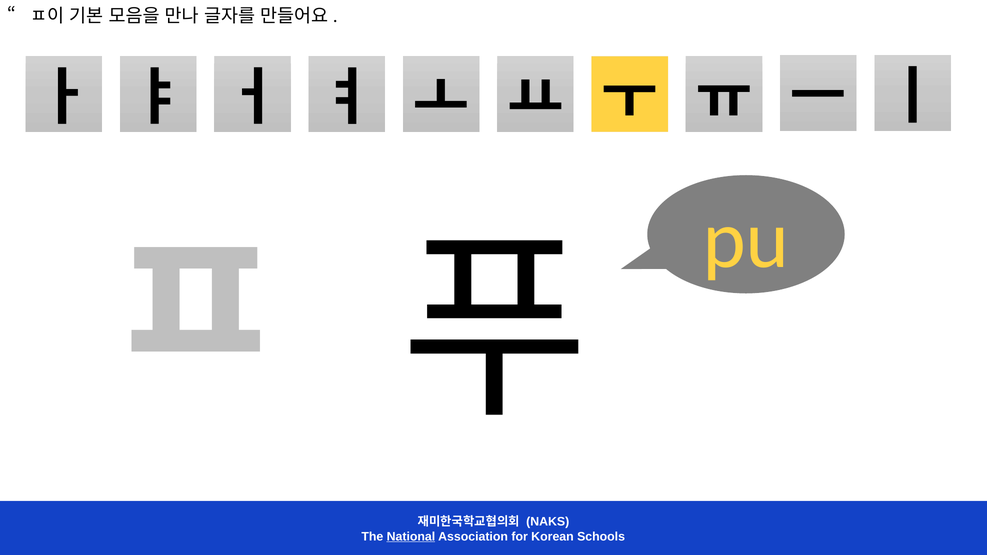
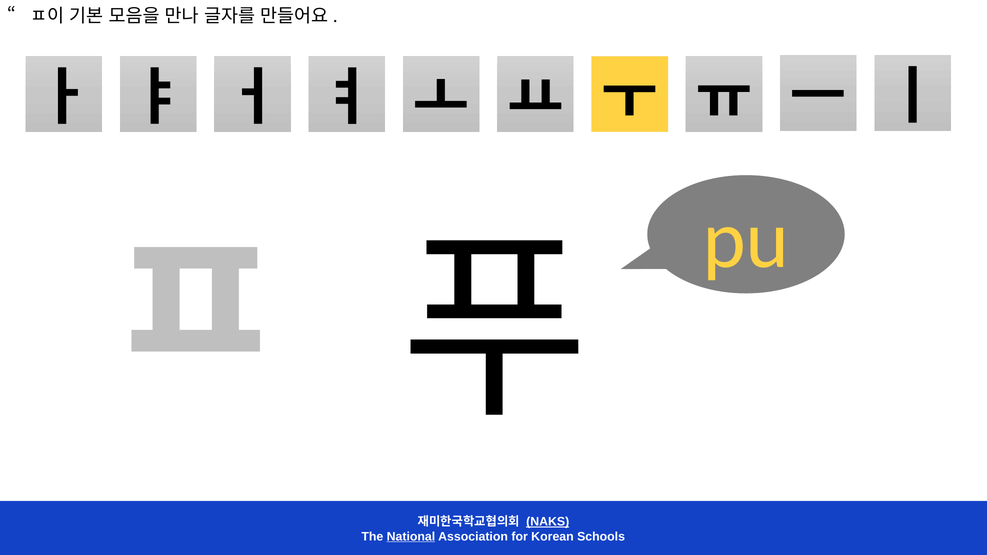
NAKS underline: none -> present (548, 522)
